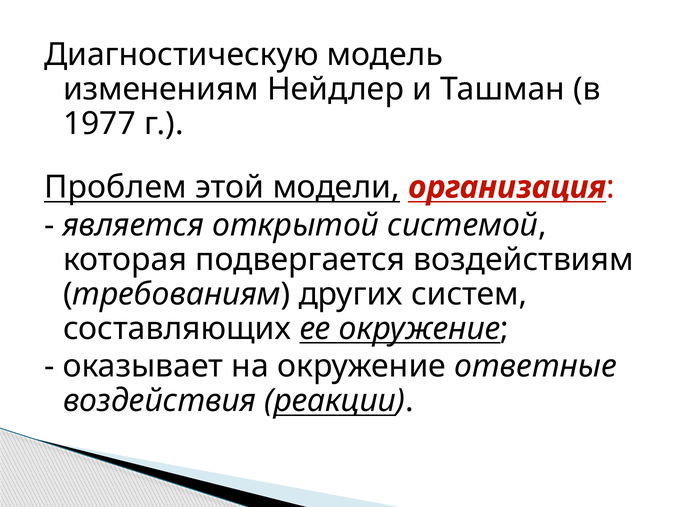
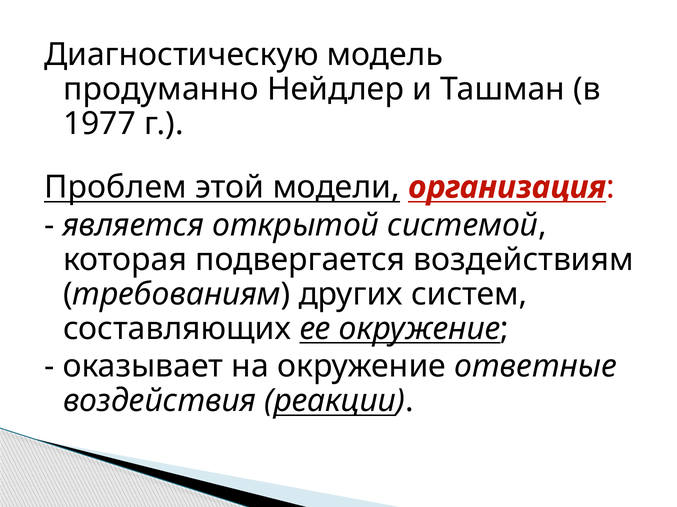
изменениям: изменениям -> продуманно (161, 89)
